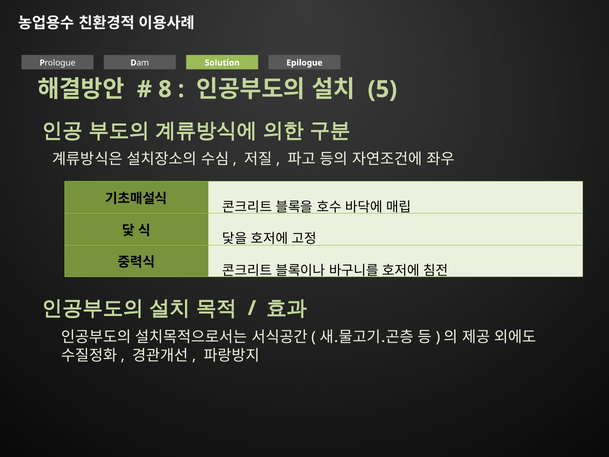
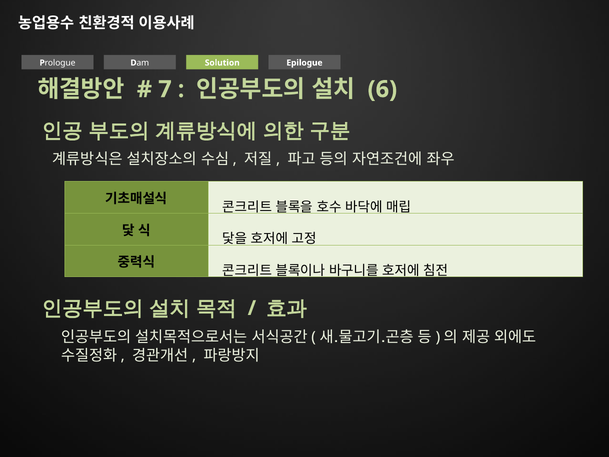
8: 8 -> 7 (165, 89)
5: 5 -> 6 (382, 89)
